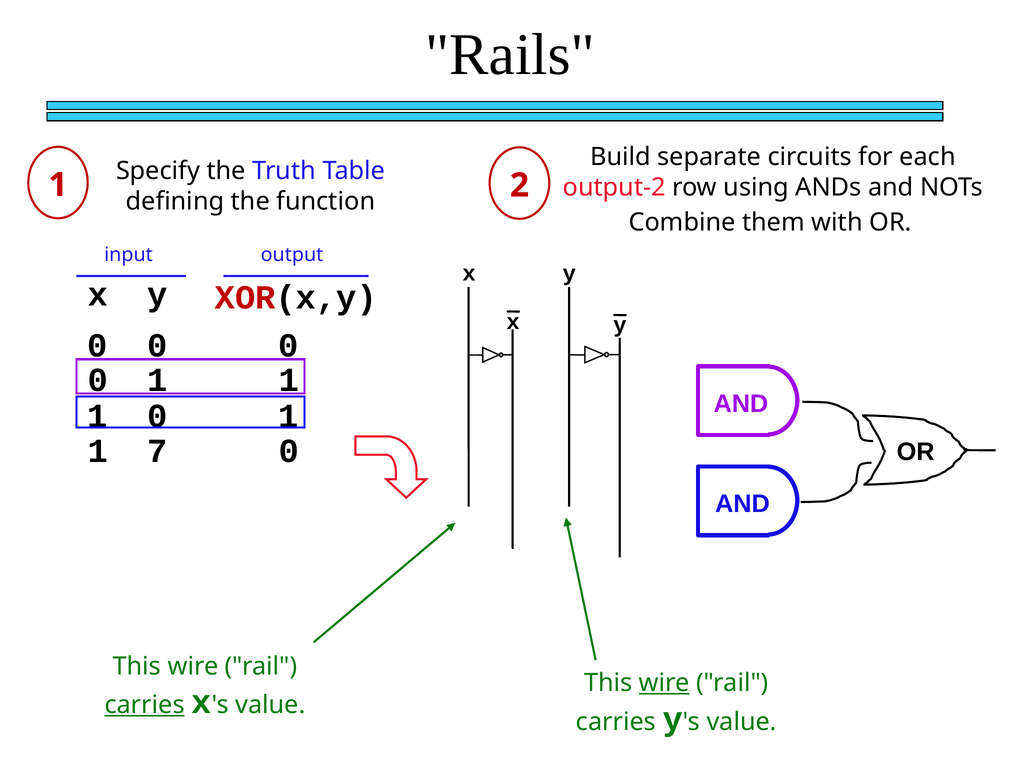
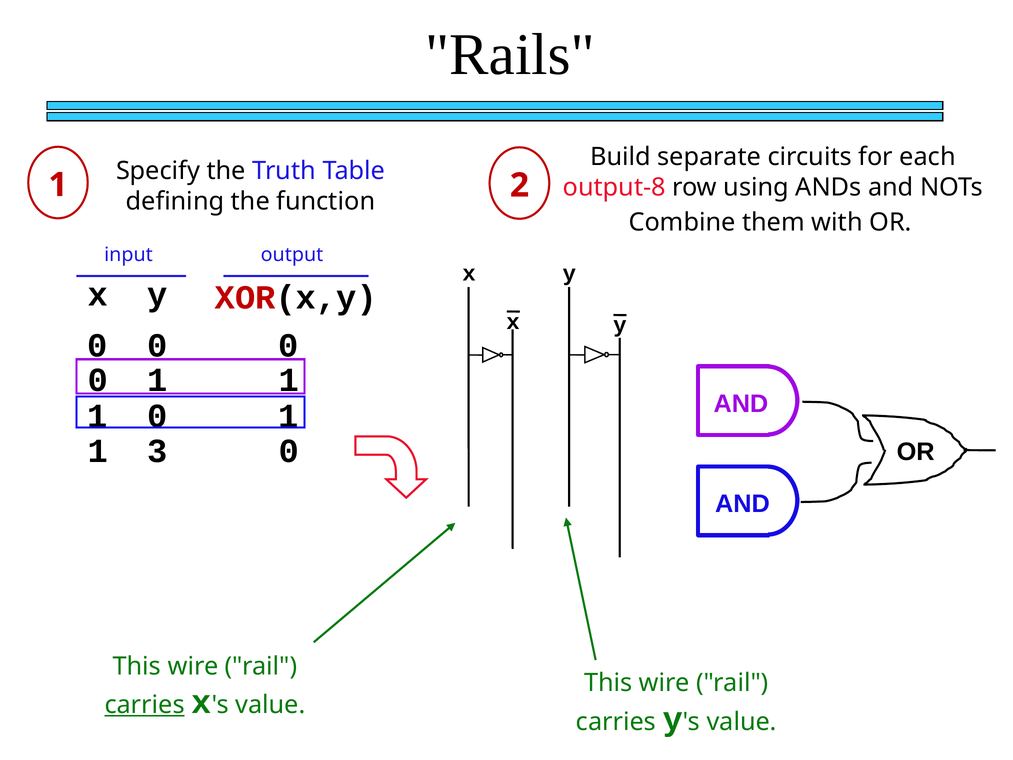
output-2: output-2 -> output-8 (614, 187)
7: 7 -> 3 (158, 451)
wire underline: present -> none (664, 683)
